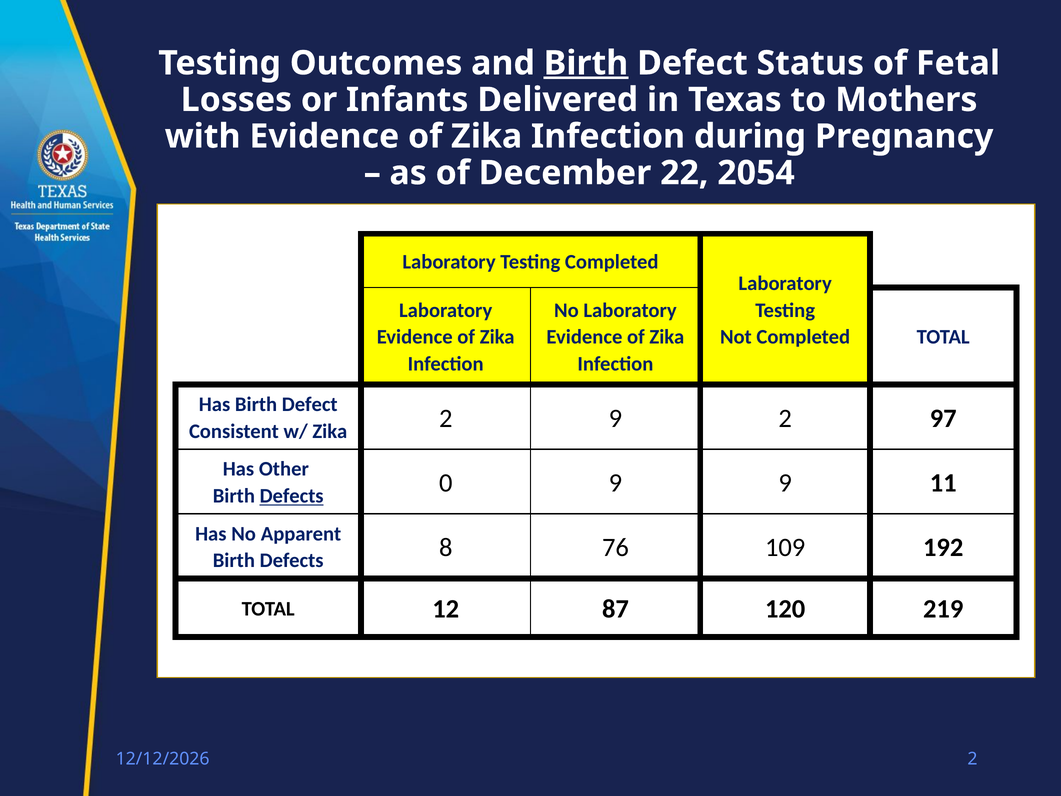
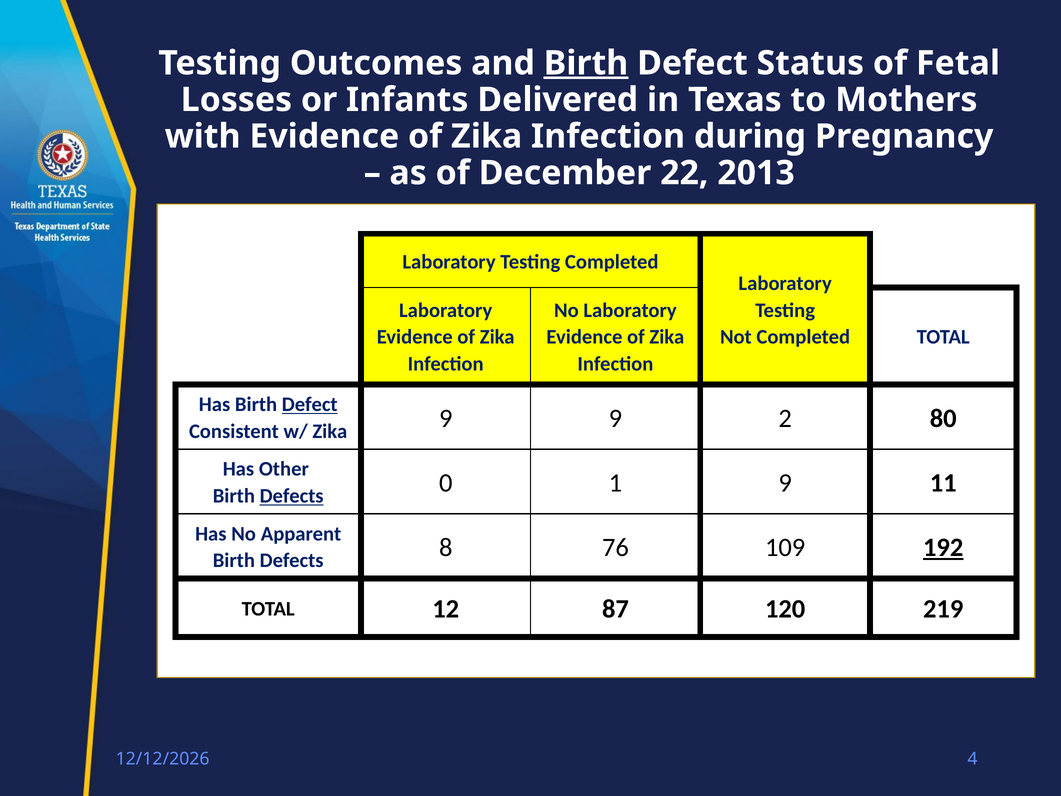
2054: 2054 -> 2013 (756, 173)
Defect underline: none -> present (310, 404)
Zika 2: 2 -> 9 (446, 418)
97: 97 -> 80 (943, 418)
0 9: 9 -> 1 (615, 483)
192 underline: none -> present (943, 547)
2: 2 -> 4 (972, 759)
